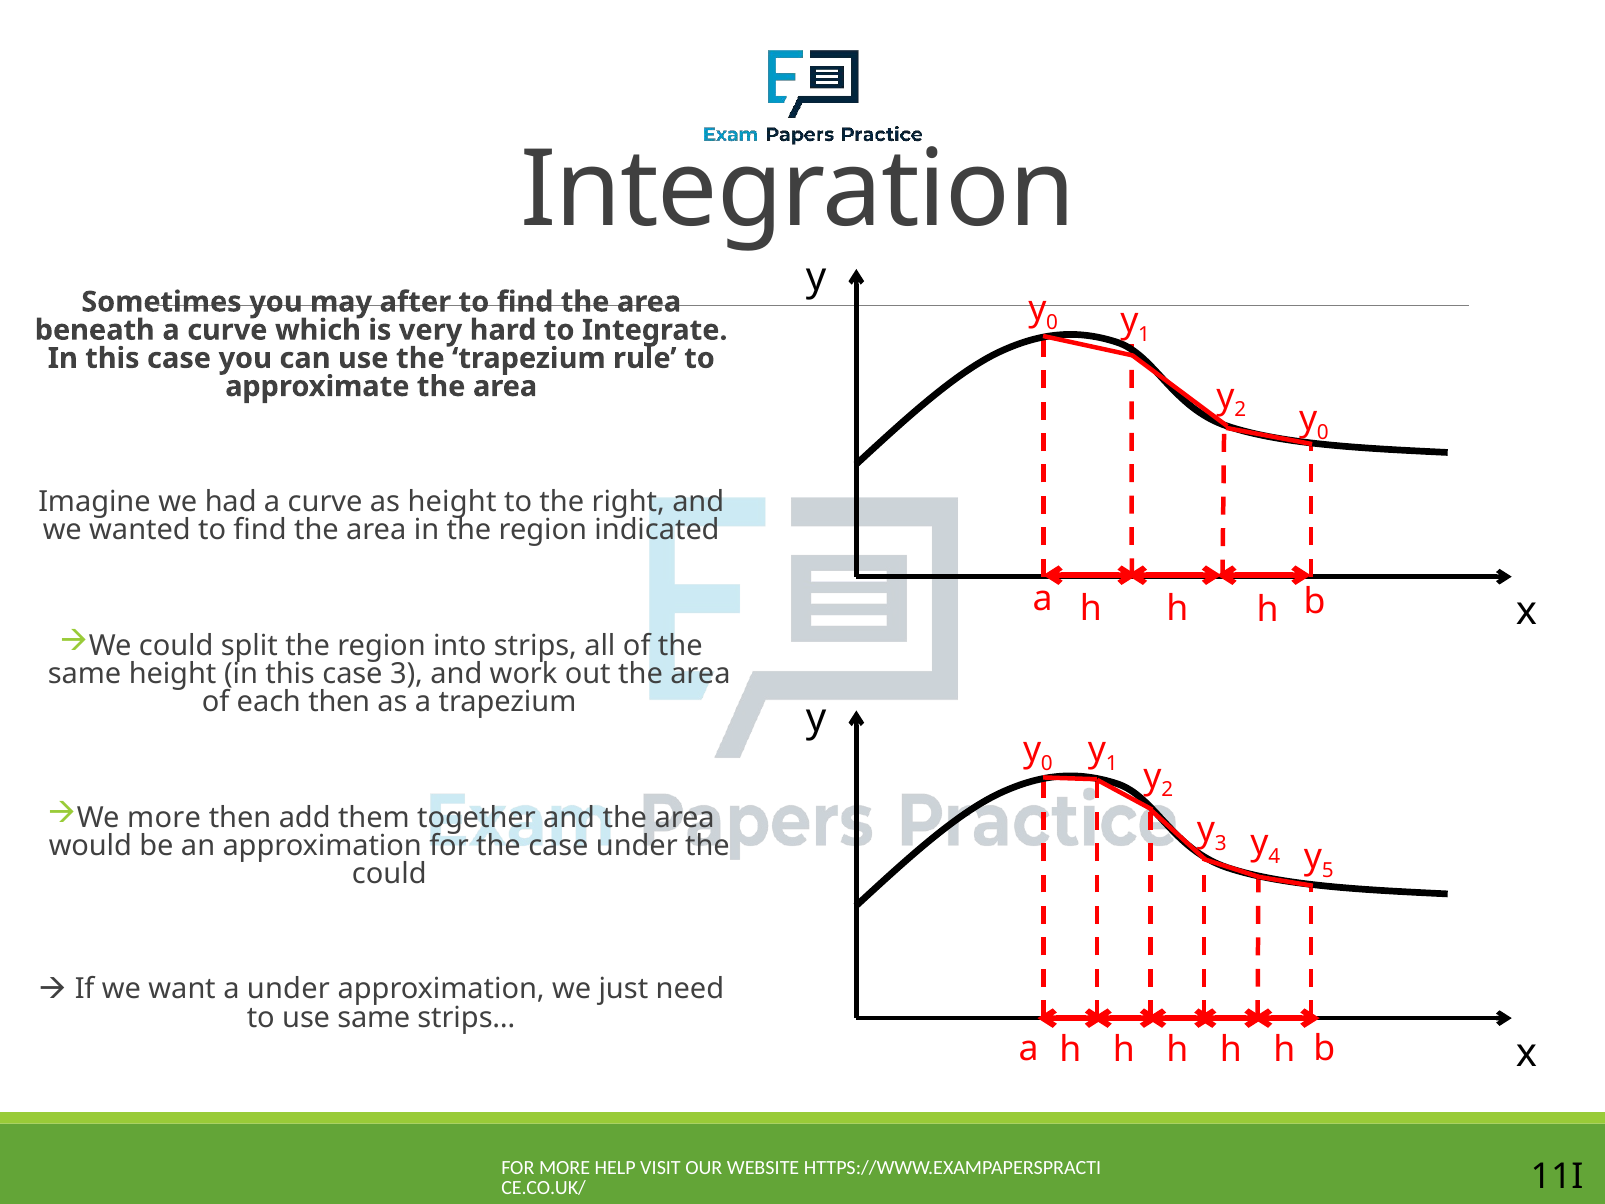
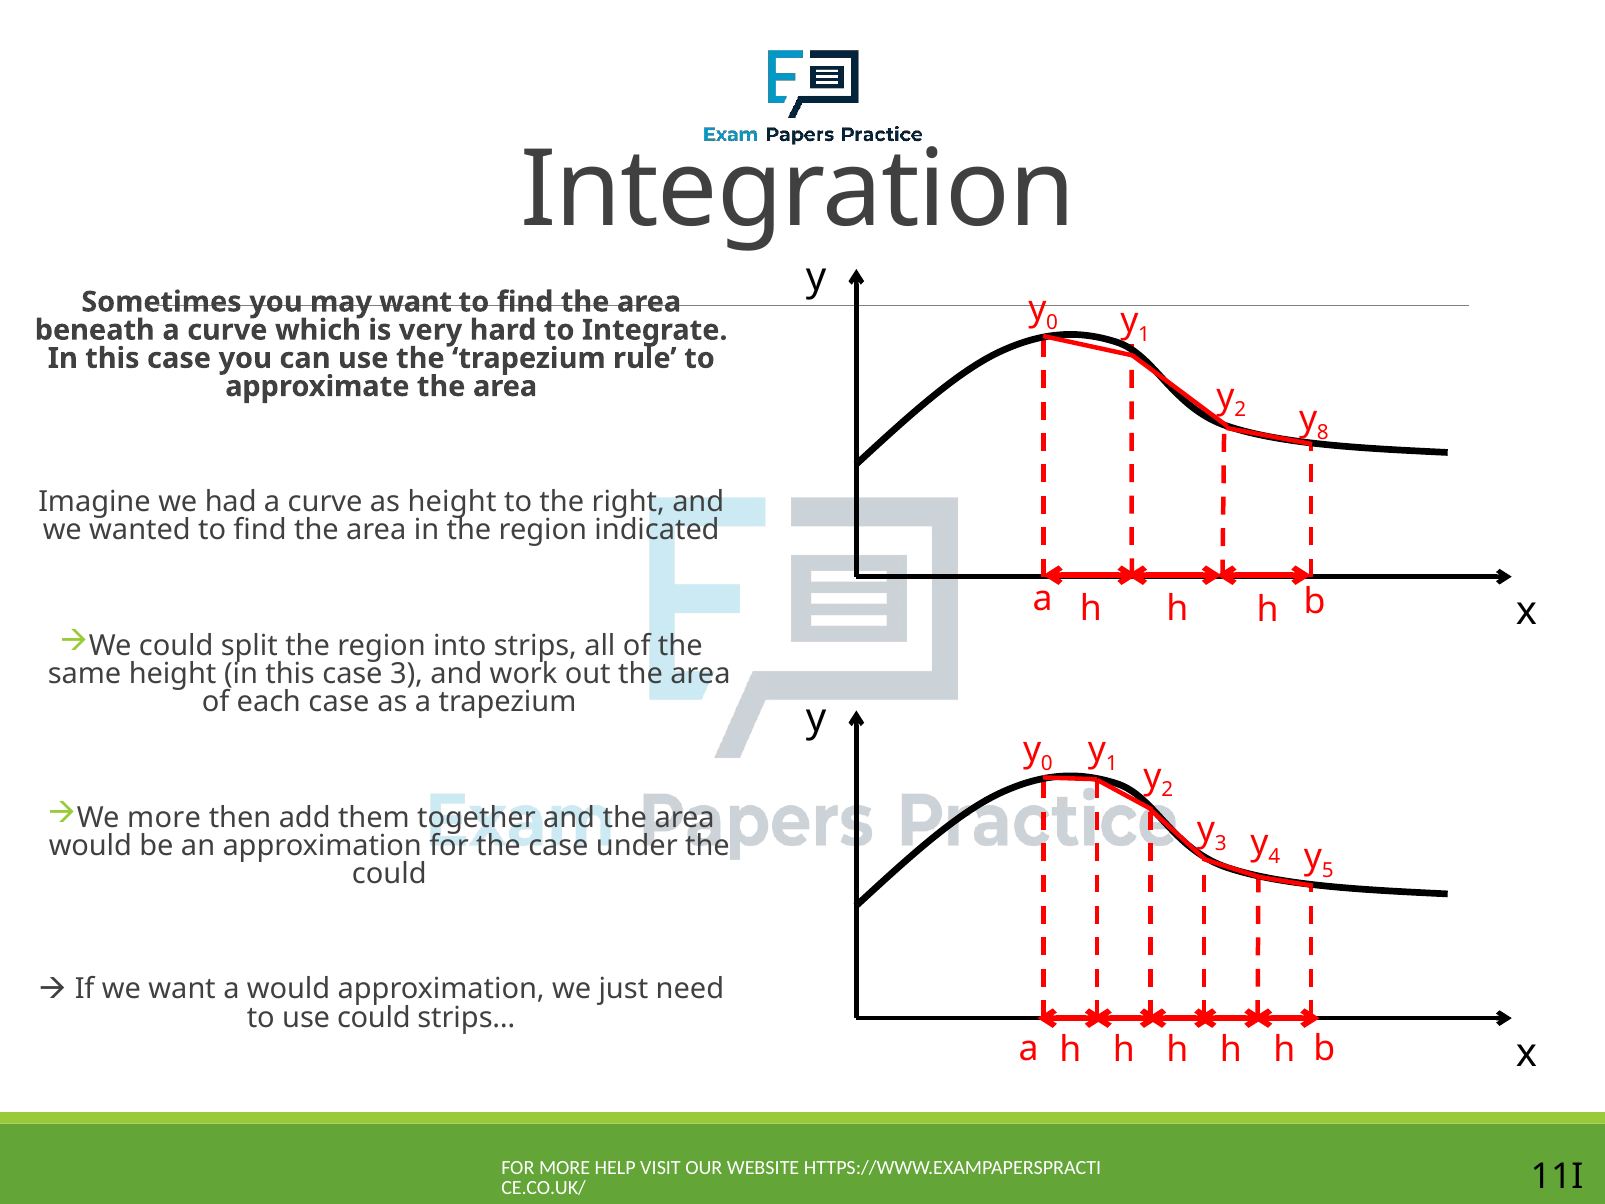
may after: after -> want (416, 302)
0: 0 -> 8 (1323, 432)
each then: then -> case (339, 702)
a under: under -> would (289, 989)
use same: same -> could (374, 1017)
